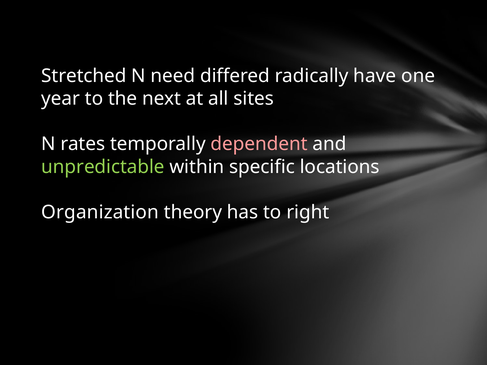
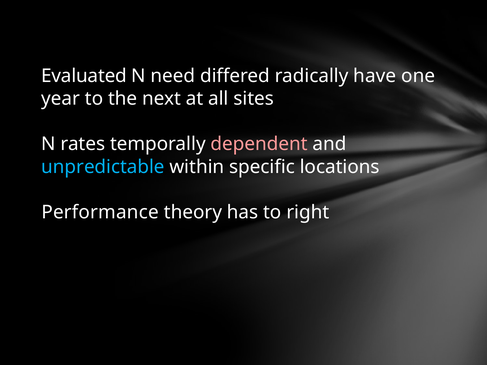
Stretched: Stretched -> Evaluated (84, 76)
unpredictable colour: light green -> light blue (103, 167)
Organization: Organization -> Performance (100, 212)
